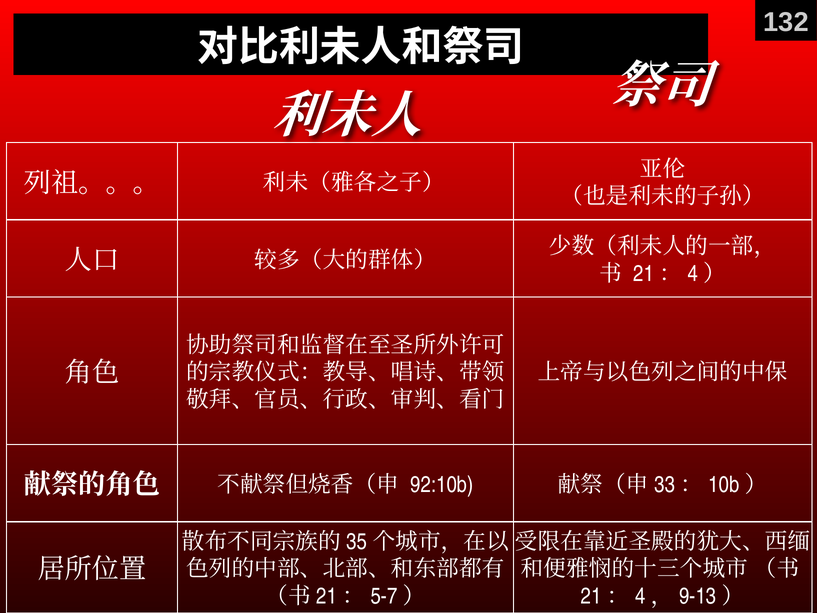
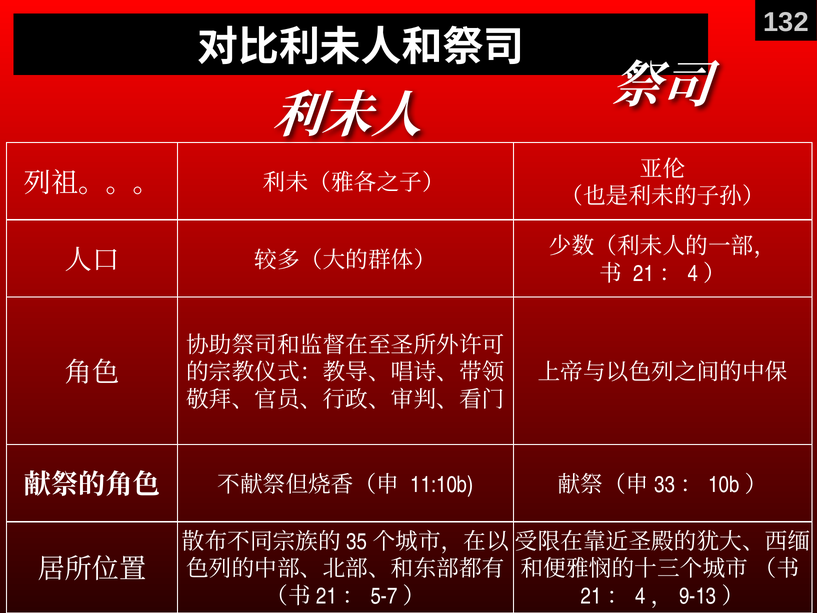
92:10b: 92:10b -> 11:10b (442, 484)
